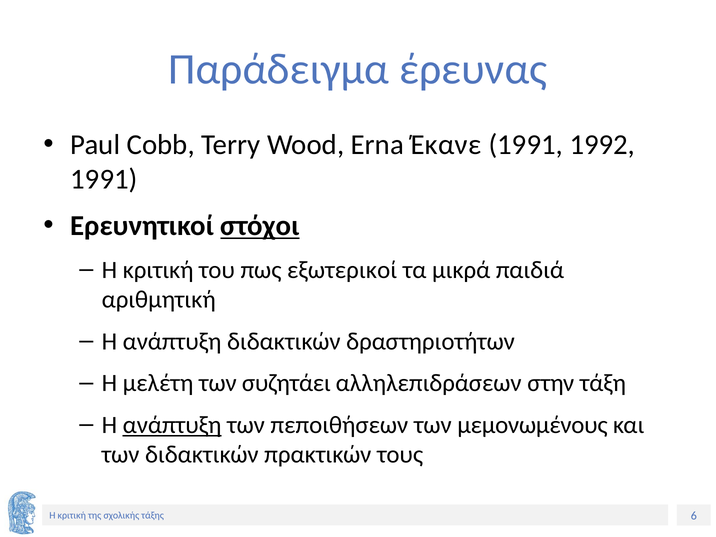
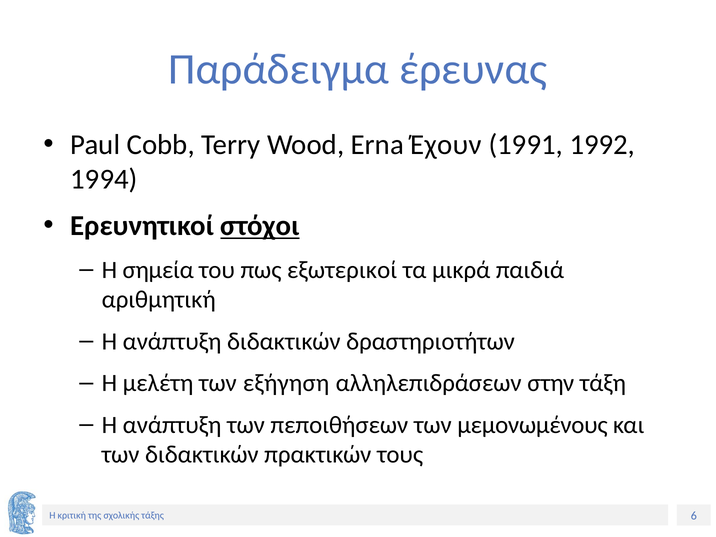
Έκανε: Έκανε -> Έχουν (446, 145)
1991: 1991 -> 1994 (104, 179)
κριτική: κριτική -> σημεία (158, 270)
συζητάει: συζητάει -> εξήγηση (286, 383)
ανάπτυξη underline: present -> none (172, 425)
